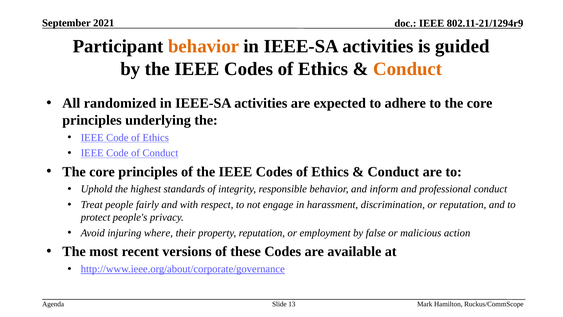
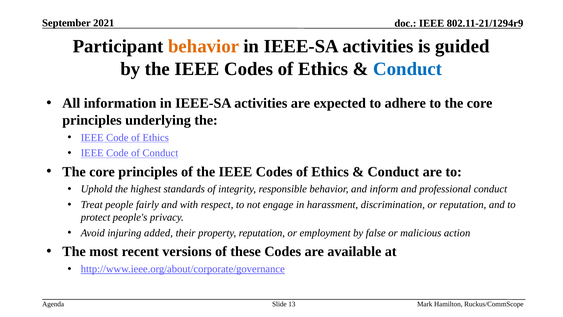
Conduct colour: orange -> blue (408, 69)
randomized: randomized -> information (120, 103)
where: where -> added (158, 233)
